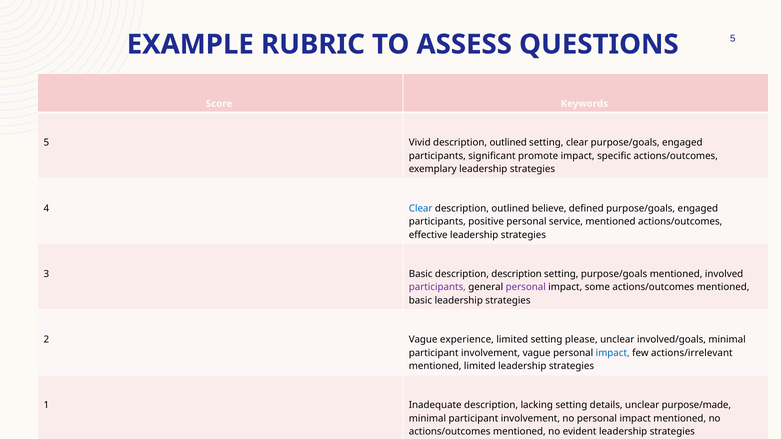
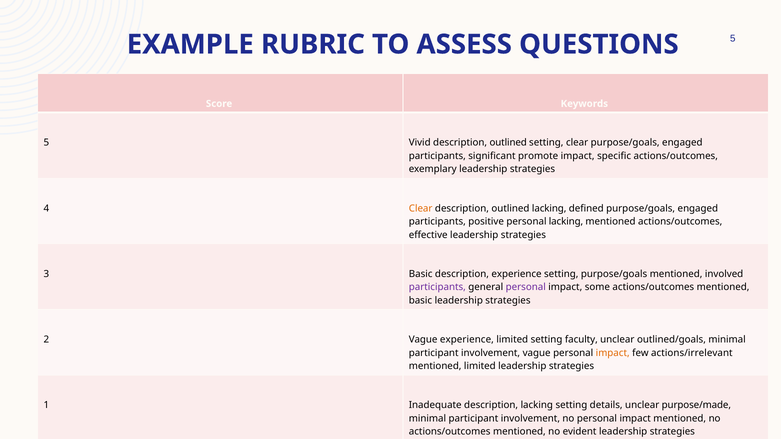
Clear colour: blue -> orange (421, 208)
outlined believe: believe -> lacking (549, 208)
personal service: service -> lacking (566, 222)
description description: description -> experience (517, 274)
please: please -> faculty (581, 340)
involved/goals: involved/goals -> outlined/goals (671, 340)
impact colour: blue -> orange (613, 353)
